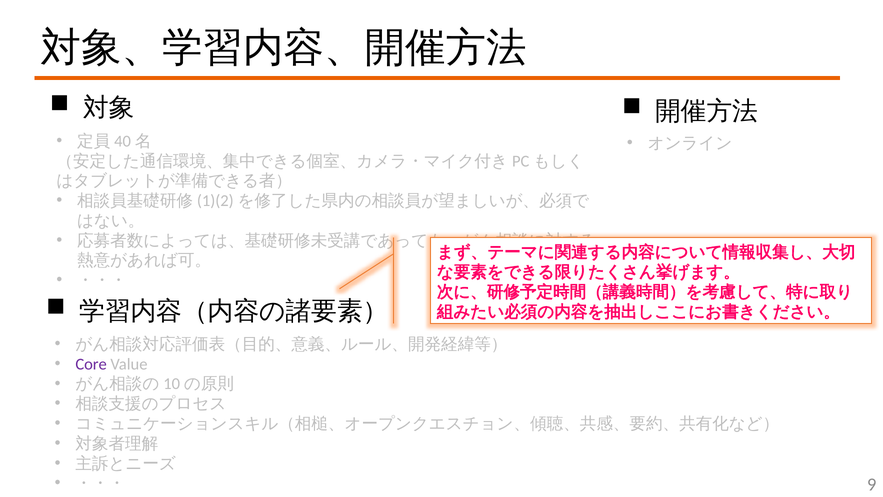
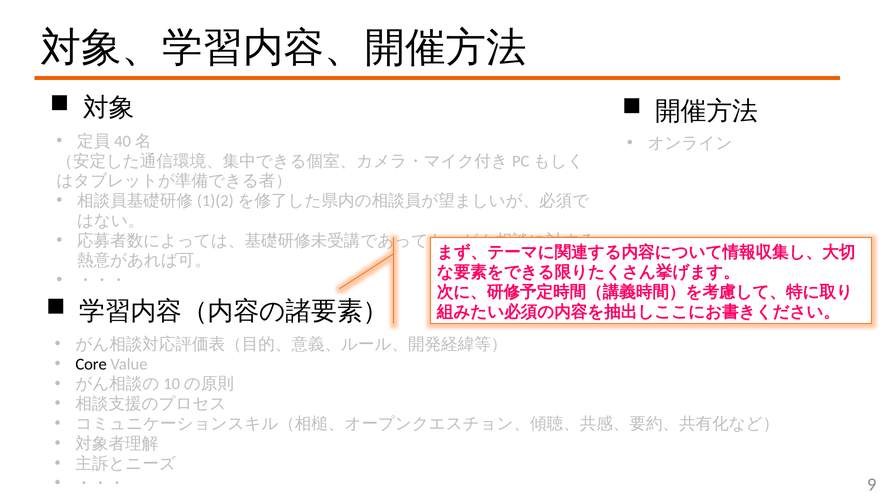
Core colour: purple -> black (91, 364)
